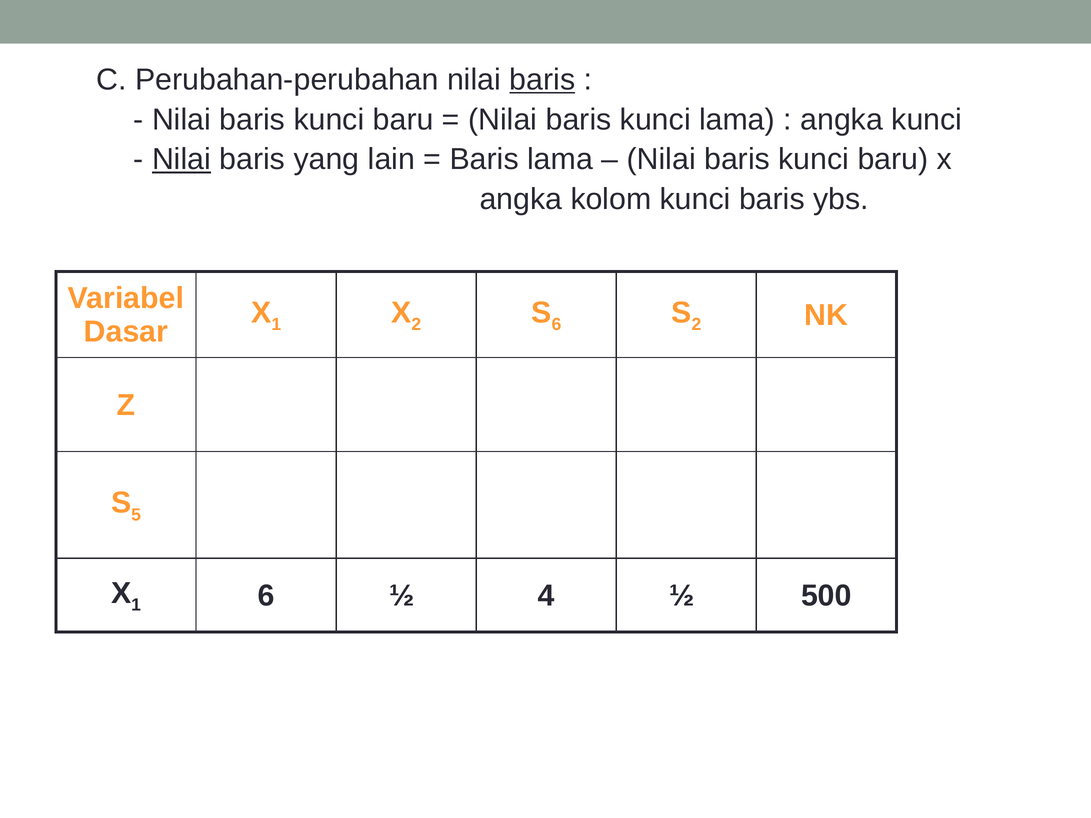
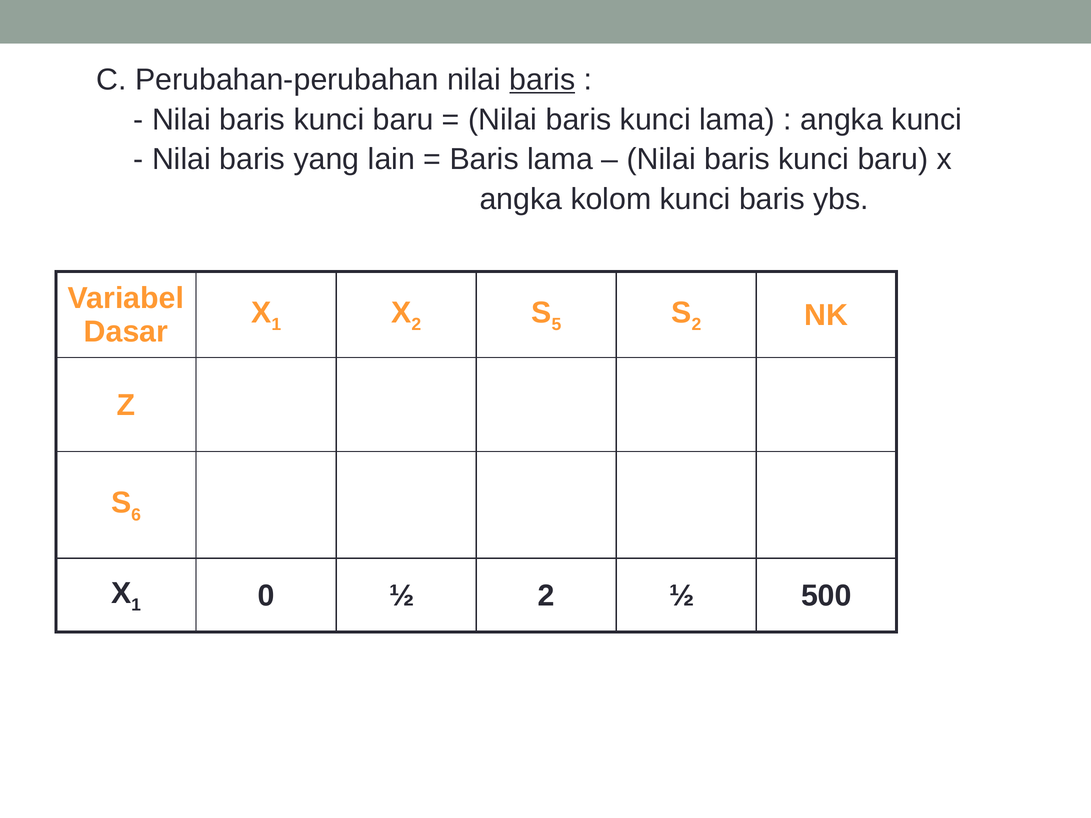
Nilai underline: present -> none (181, 159)
6: 6 -> 5 (556, 325)
5: 5 -> 6 (136, 515)
1 6: 6 -> 0 (266, 596)
½ 4: 4 -> 2 (546, 596)
